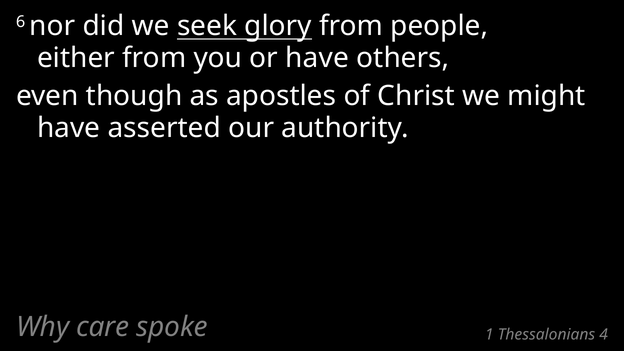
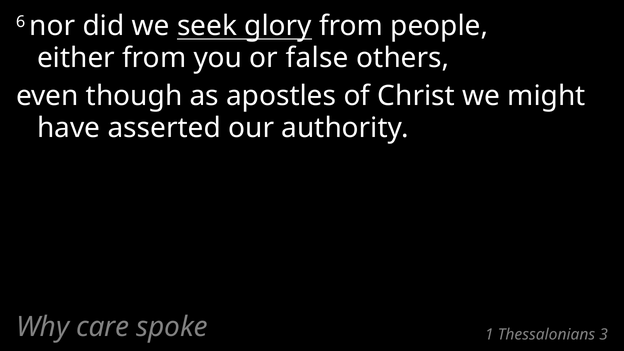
or have: have -> false (317, 58)
4: 4 -> 3 (604, 334)
